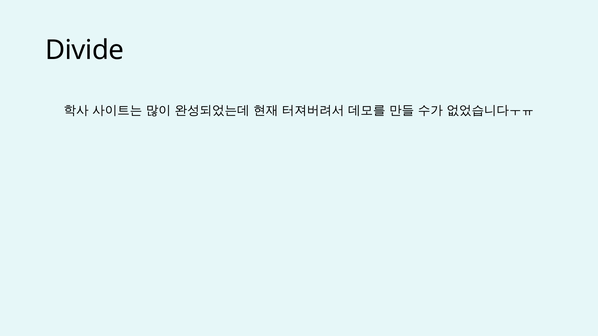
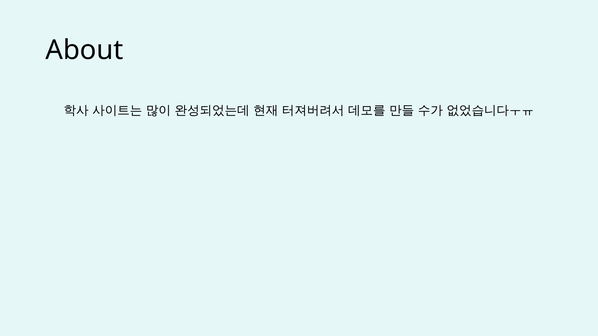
Divide: Divide -> About (84, 50)
